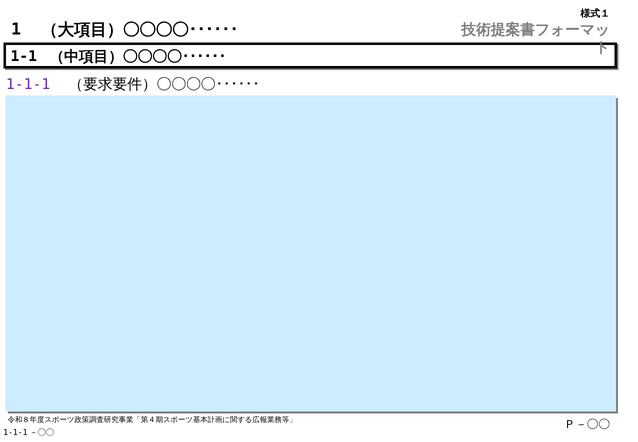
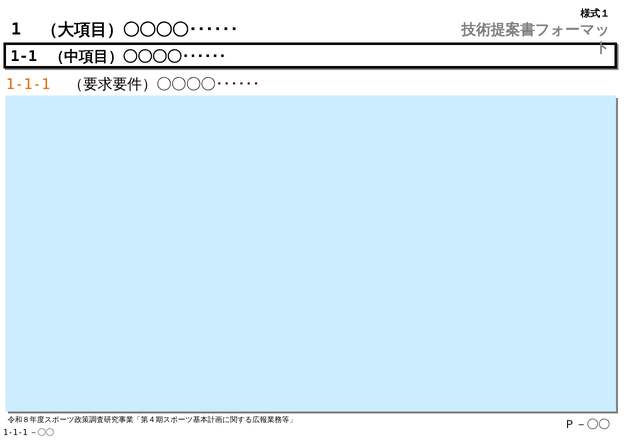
1-1-1 colour: purple -> orange (28, 84)
